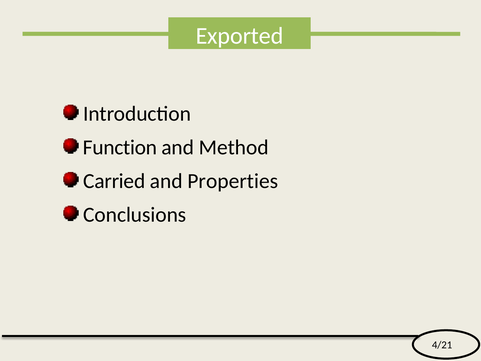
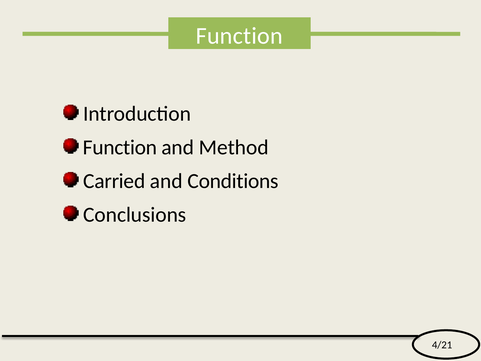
Exported: Exported -> Function (239, 36)
Properties: Properties -> Conditions (233, 181)
